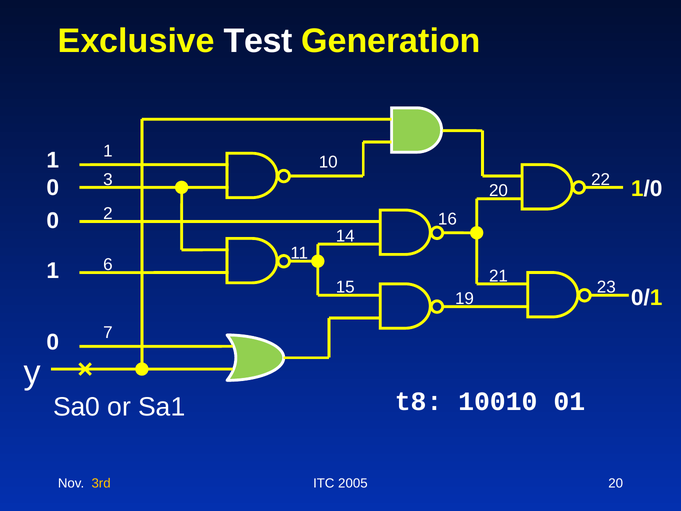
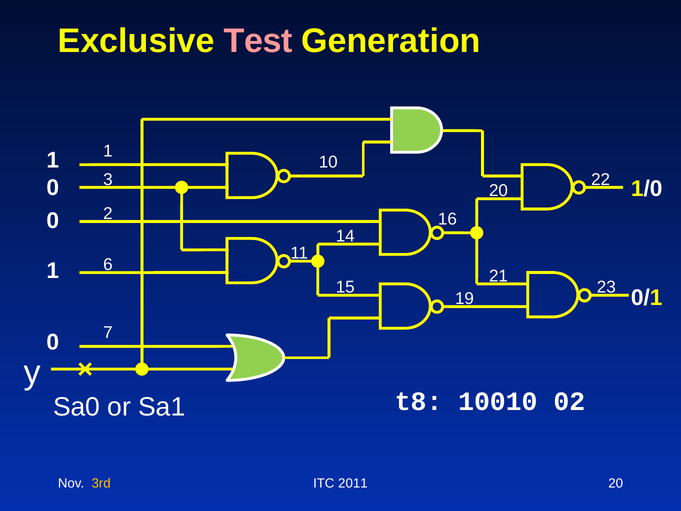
Test colour: white -> pink (258, 41)
01: 01 -> 02 (569, 401)
2005: 2005 -> 2011 (353, 483)
